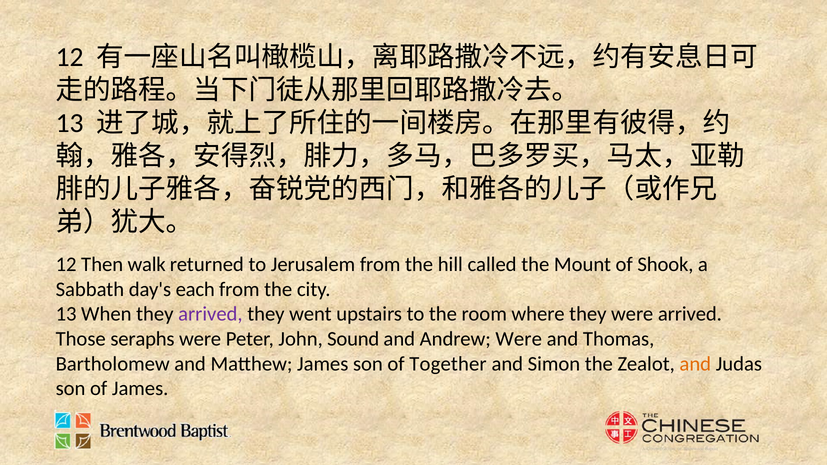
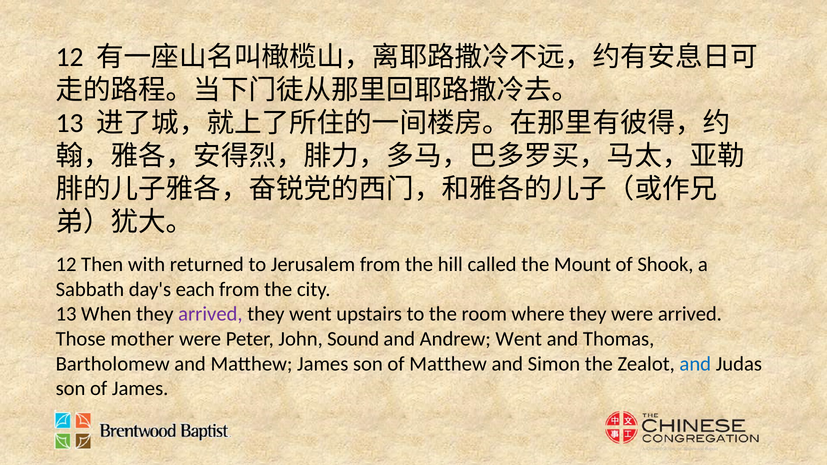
walk: walk -> with (147, 265)
seraphs: seraphs -> mother (142, 339)
Andrew Were: Were -> Went (519, 339)
of Together: Together -> Matthew (448, 364)
and colour: orange -> blue (695, 364)
